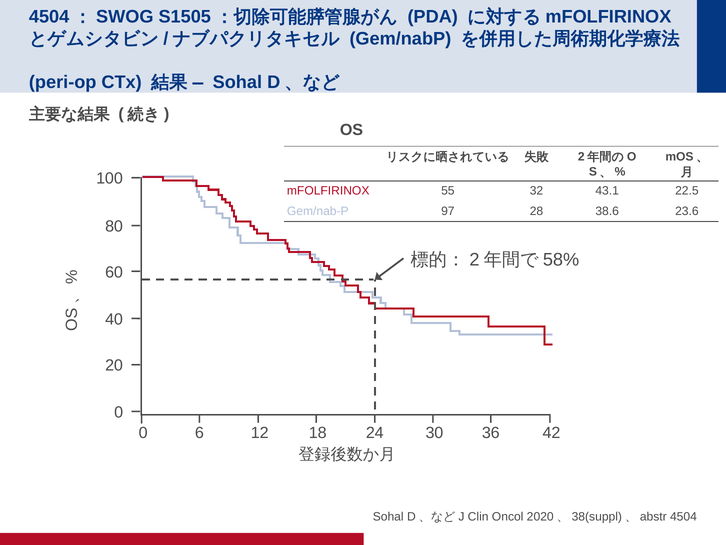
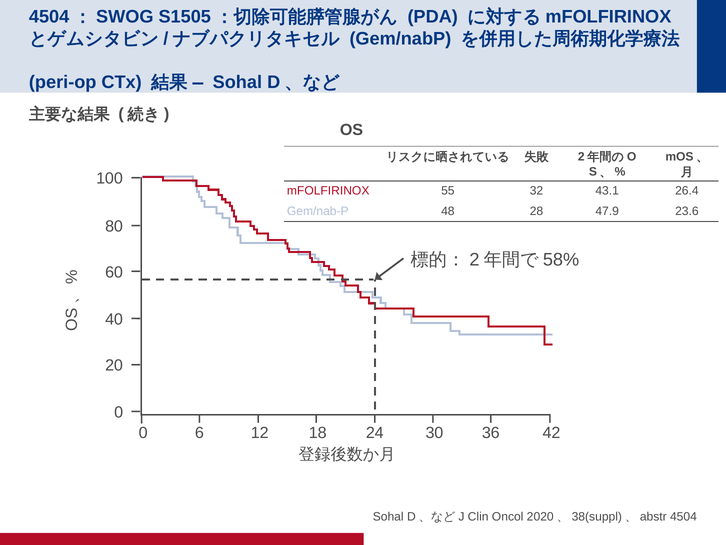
22.5: 22.5 -> 26.4 (687, 191)
97: 97 -> 48 (448, 211)
38.6: 38.6 -> 47.9 (607, 211)
